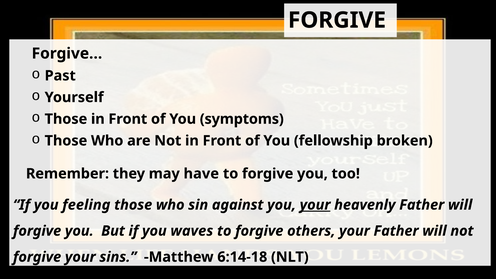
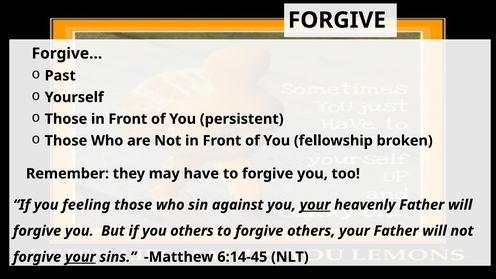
symptoms: symptoms -> persistent (242, 119)
you waves: waves -> others (192, 231)
your underline: none -> present (80, 257)
6:14-18: 6:14-18 -> 6:14-45 (242, 257)
